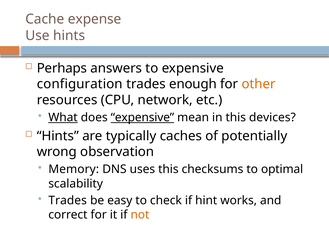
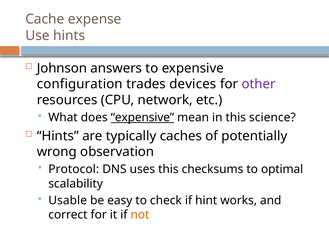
Perhaps: Perhaps -> Johnson (62, 68)
enough: enough -> devices (193, 84)
other colour: orange -> purple (259, 84)
What underline: present -> none (63, 117)
devices: devices -> science (272, 117)
Memory: Memory -> Protocol (74, 169)
Trades: Trades -> Usable (68, 200)
